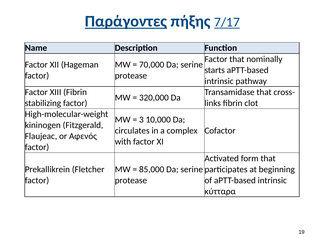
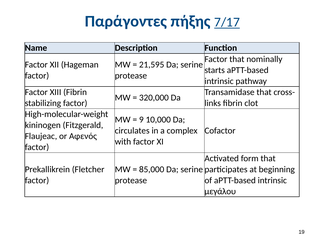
Παράγοντες underline: present -> none (126, 21)
70,000: 70,000 -> 21,595 (152, 65)
3: 3 -> 9 (141, 120)
κύτταρα: κύτταρα -> μεγάλου (220, 191)
